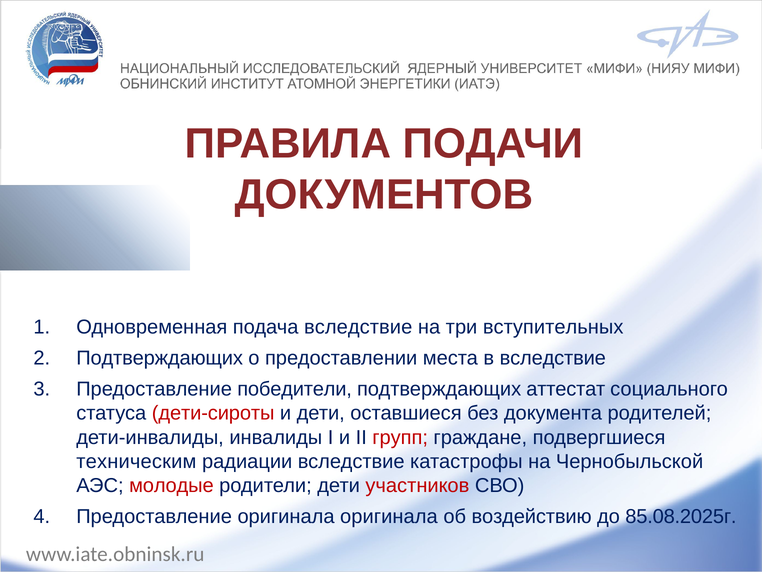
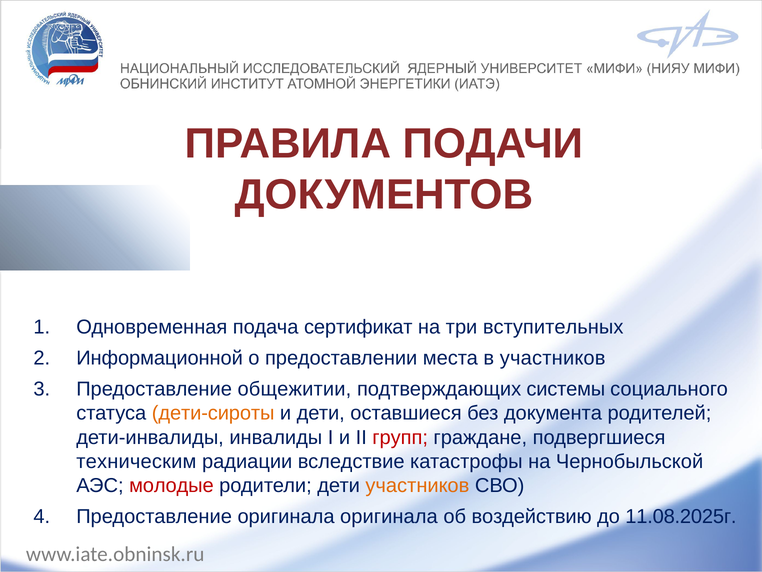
подача вследствие: вследствие -> сертификат (358, 327)
Подтверждающих: Подтверждающих -> Информационной (160, 358)
в вследствие: вследствие -> участников (553, 358)
победители: победители -> общежитии (294, 389)
аттестат: аттестат -> системы (566, 389)
дети-сироты colour: red -> orange (213, 413)
участников colour: red -> orange (417, 485)
85.08.2025г: 85.08.2025г -> 11.08.2025г (681, 516)
